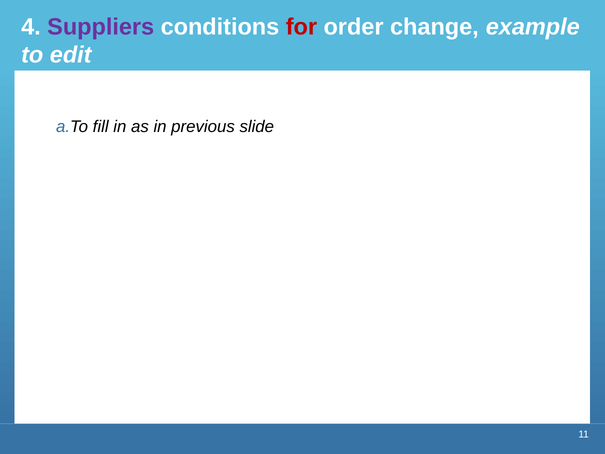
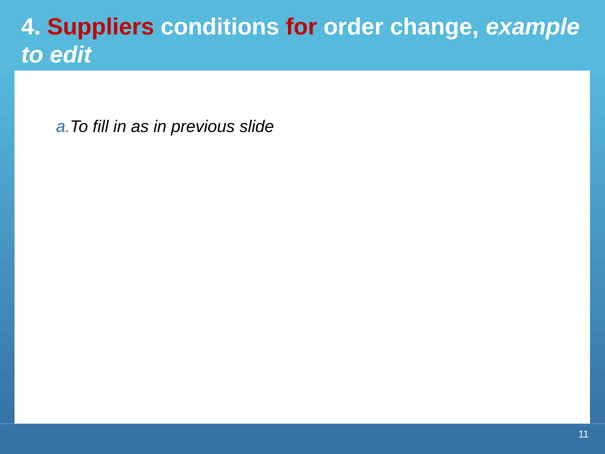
Suppliers colour: purple -> red (101, 27)
